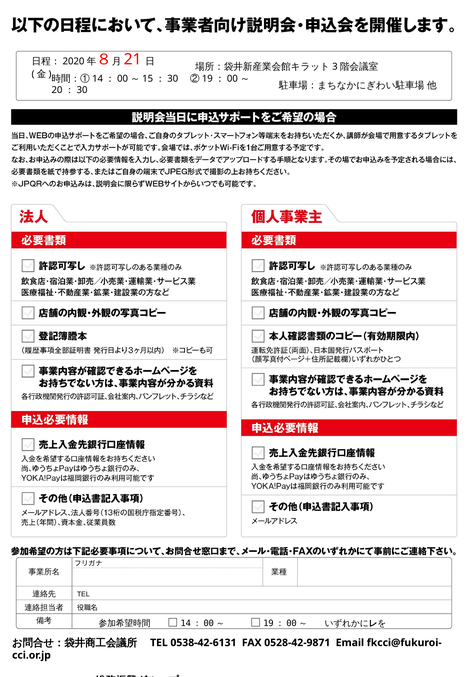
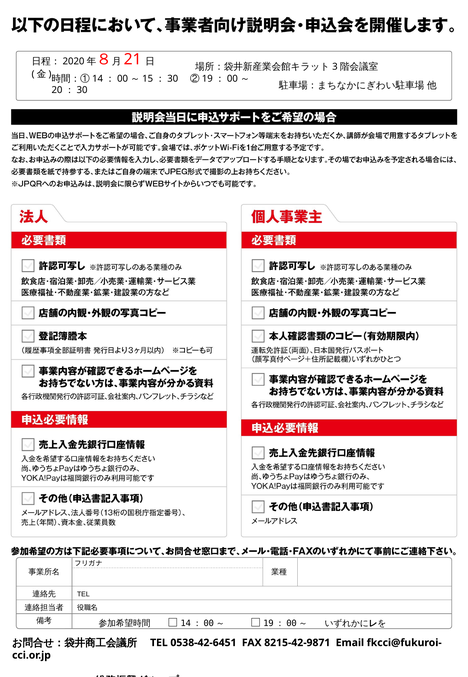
0538-42-6131: 0538-42-6131 -> 0538-42-6451 (203, 642)
0528-42-9871: 0528-42-9871 -> 8215-42-9871 (297, 642)
